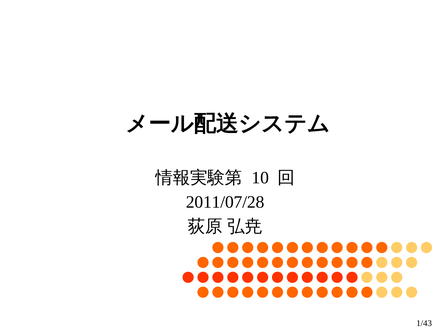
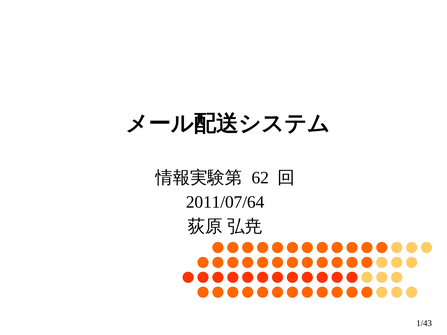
10: 10 -> 62 (260, 178)
2011/07/28: 2011/07/28 -> 2011/07/64 (225, 202)
